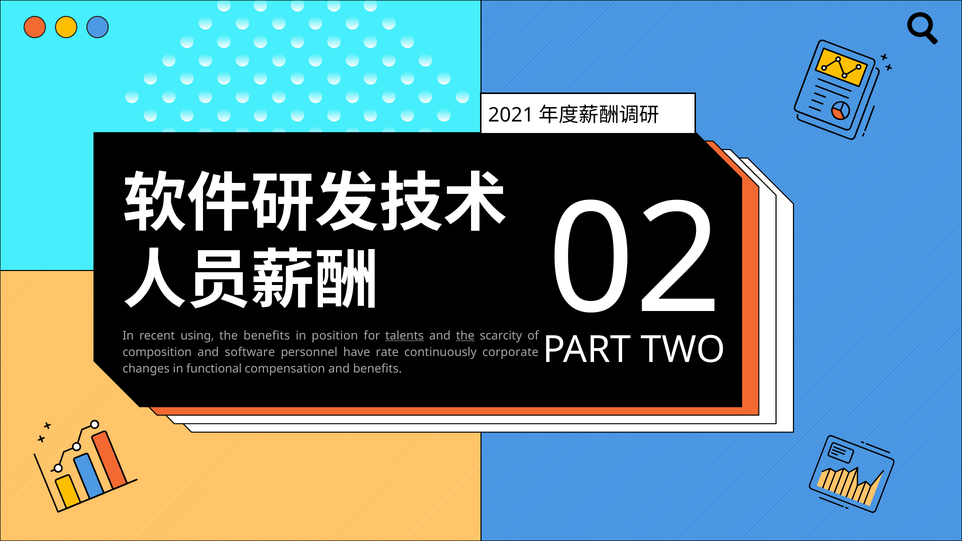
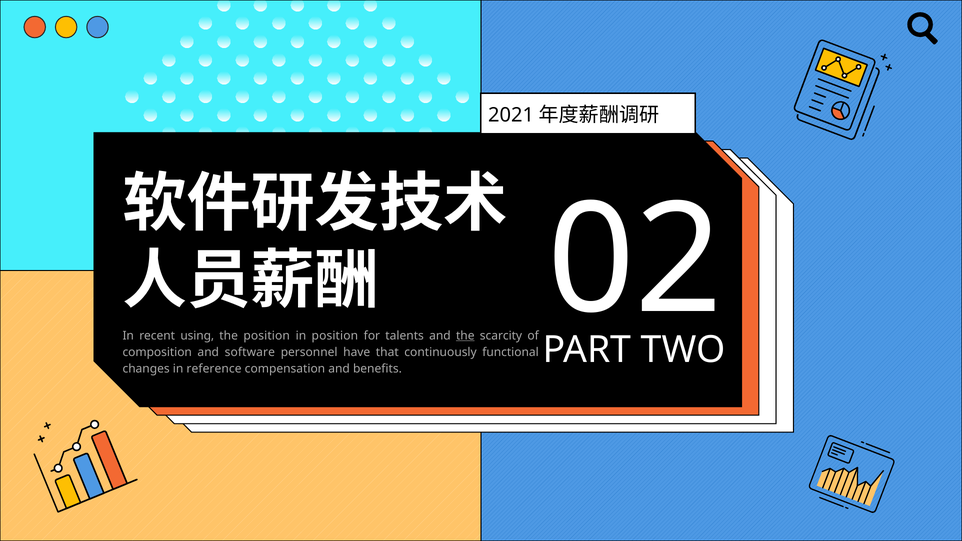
the benefits: benefits -> position (267, 336)
talents underline: present -> none (405, 336)
rate: rate -> that (387, 352)
corporate: corporate -> functional (511, 352)
functional: functional -> reference (214, 369)
